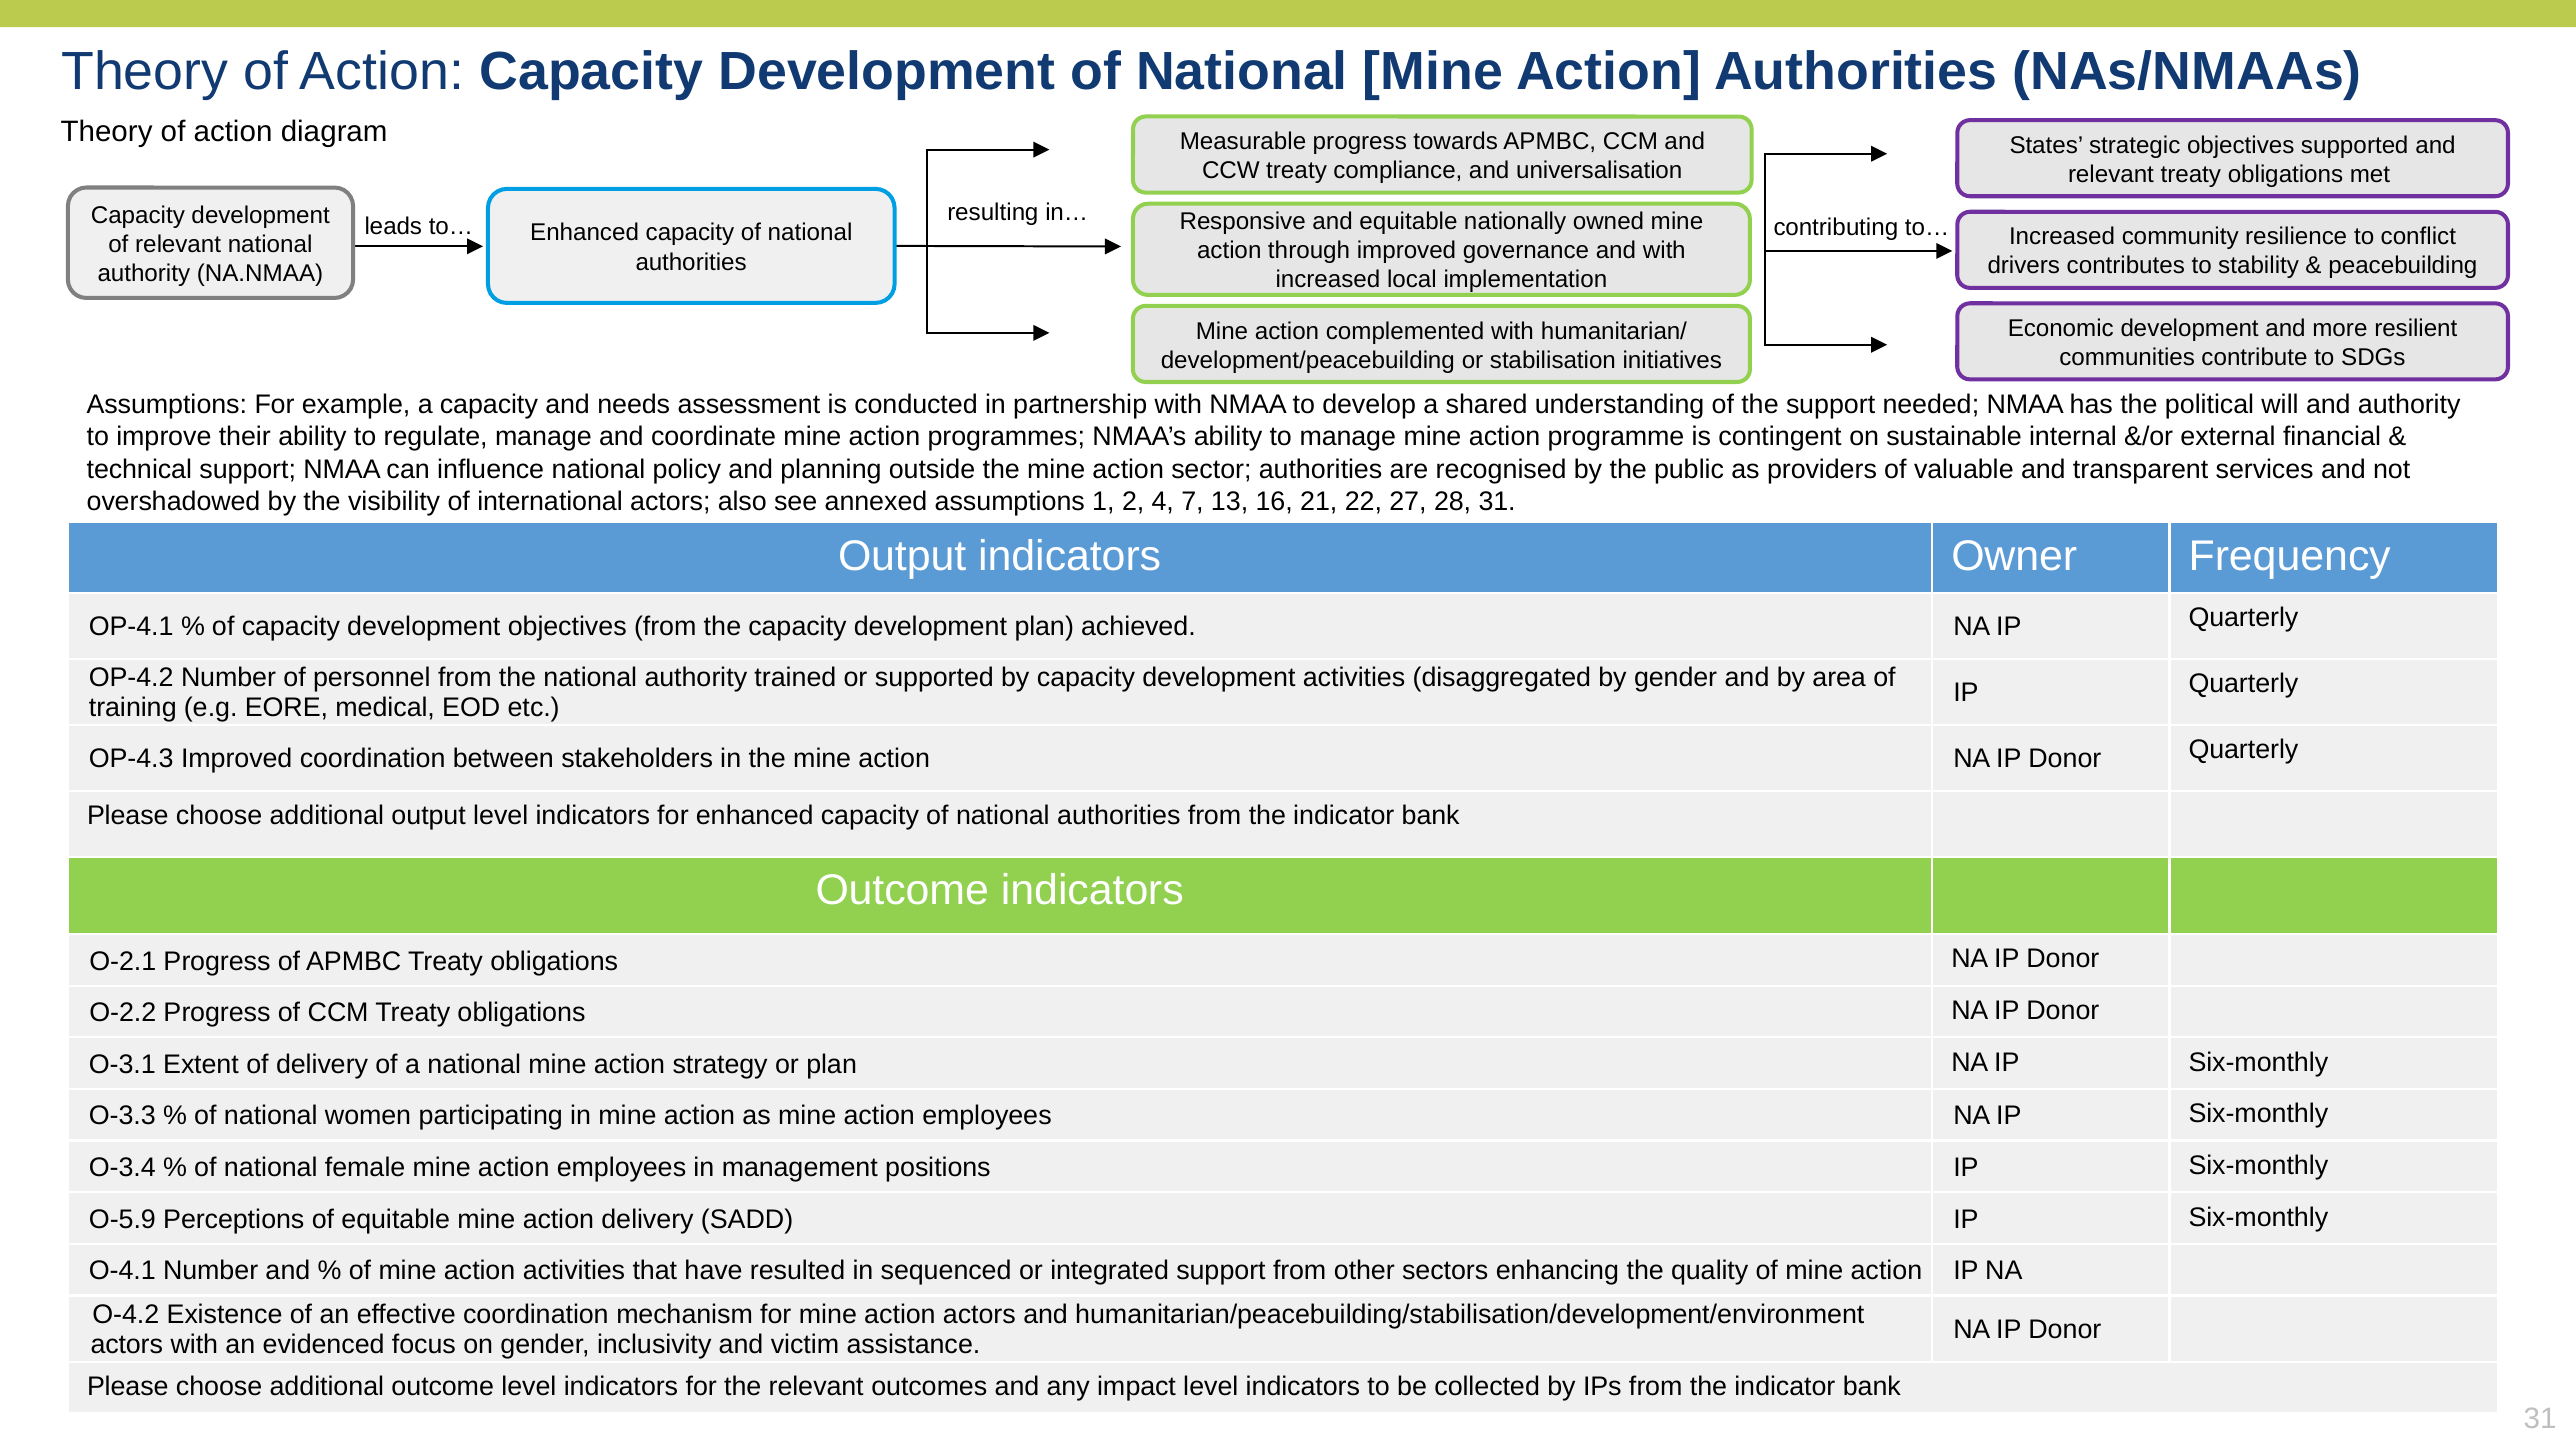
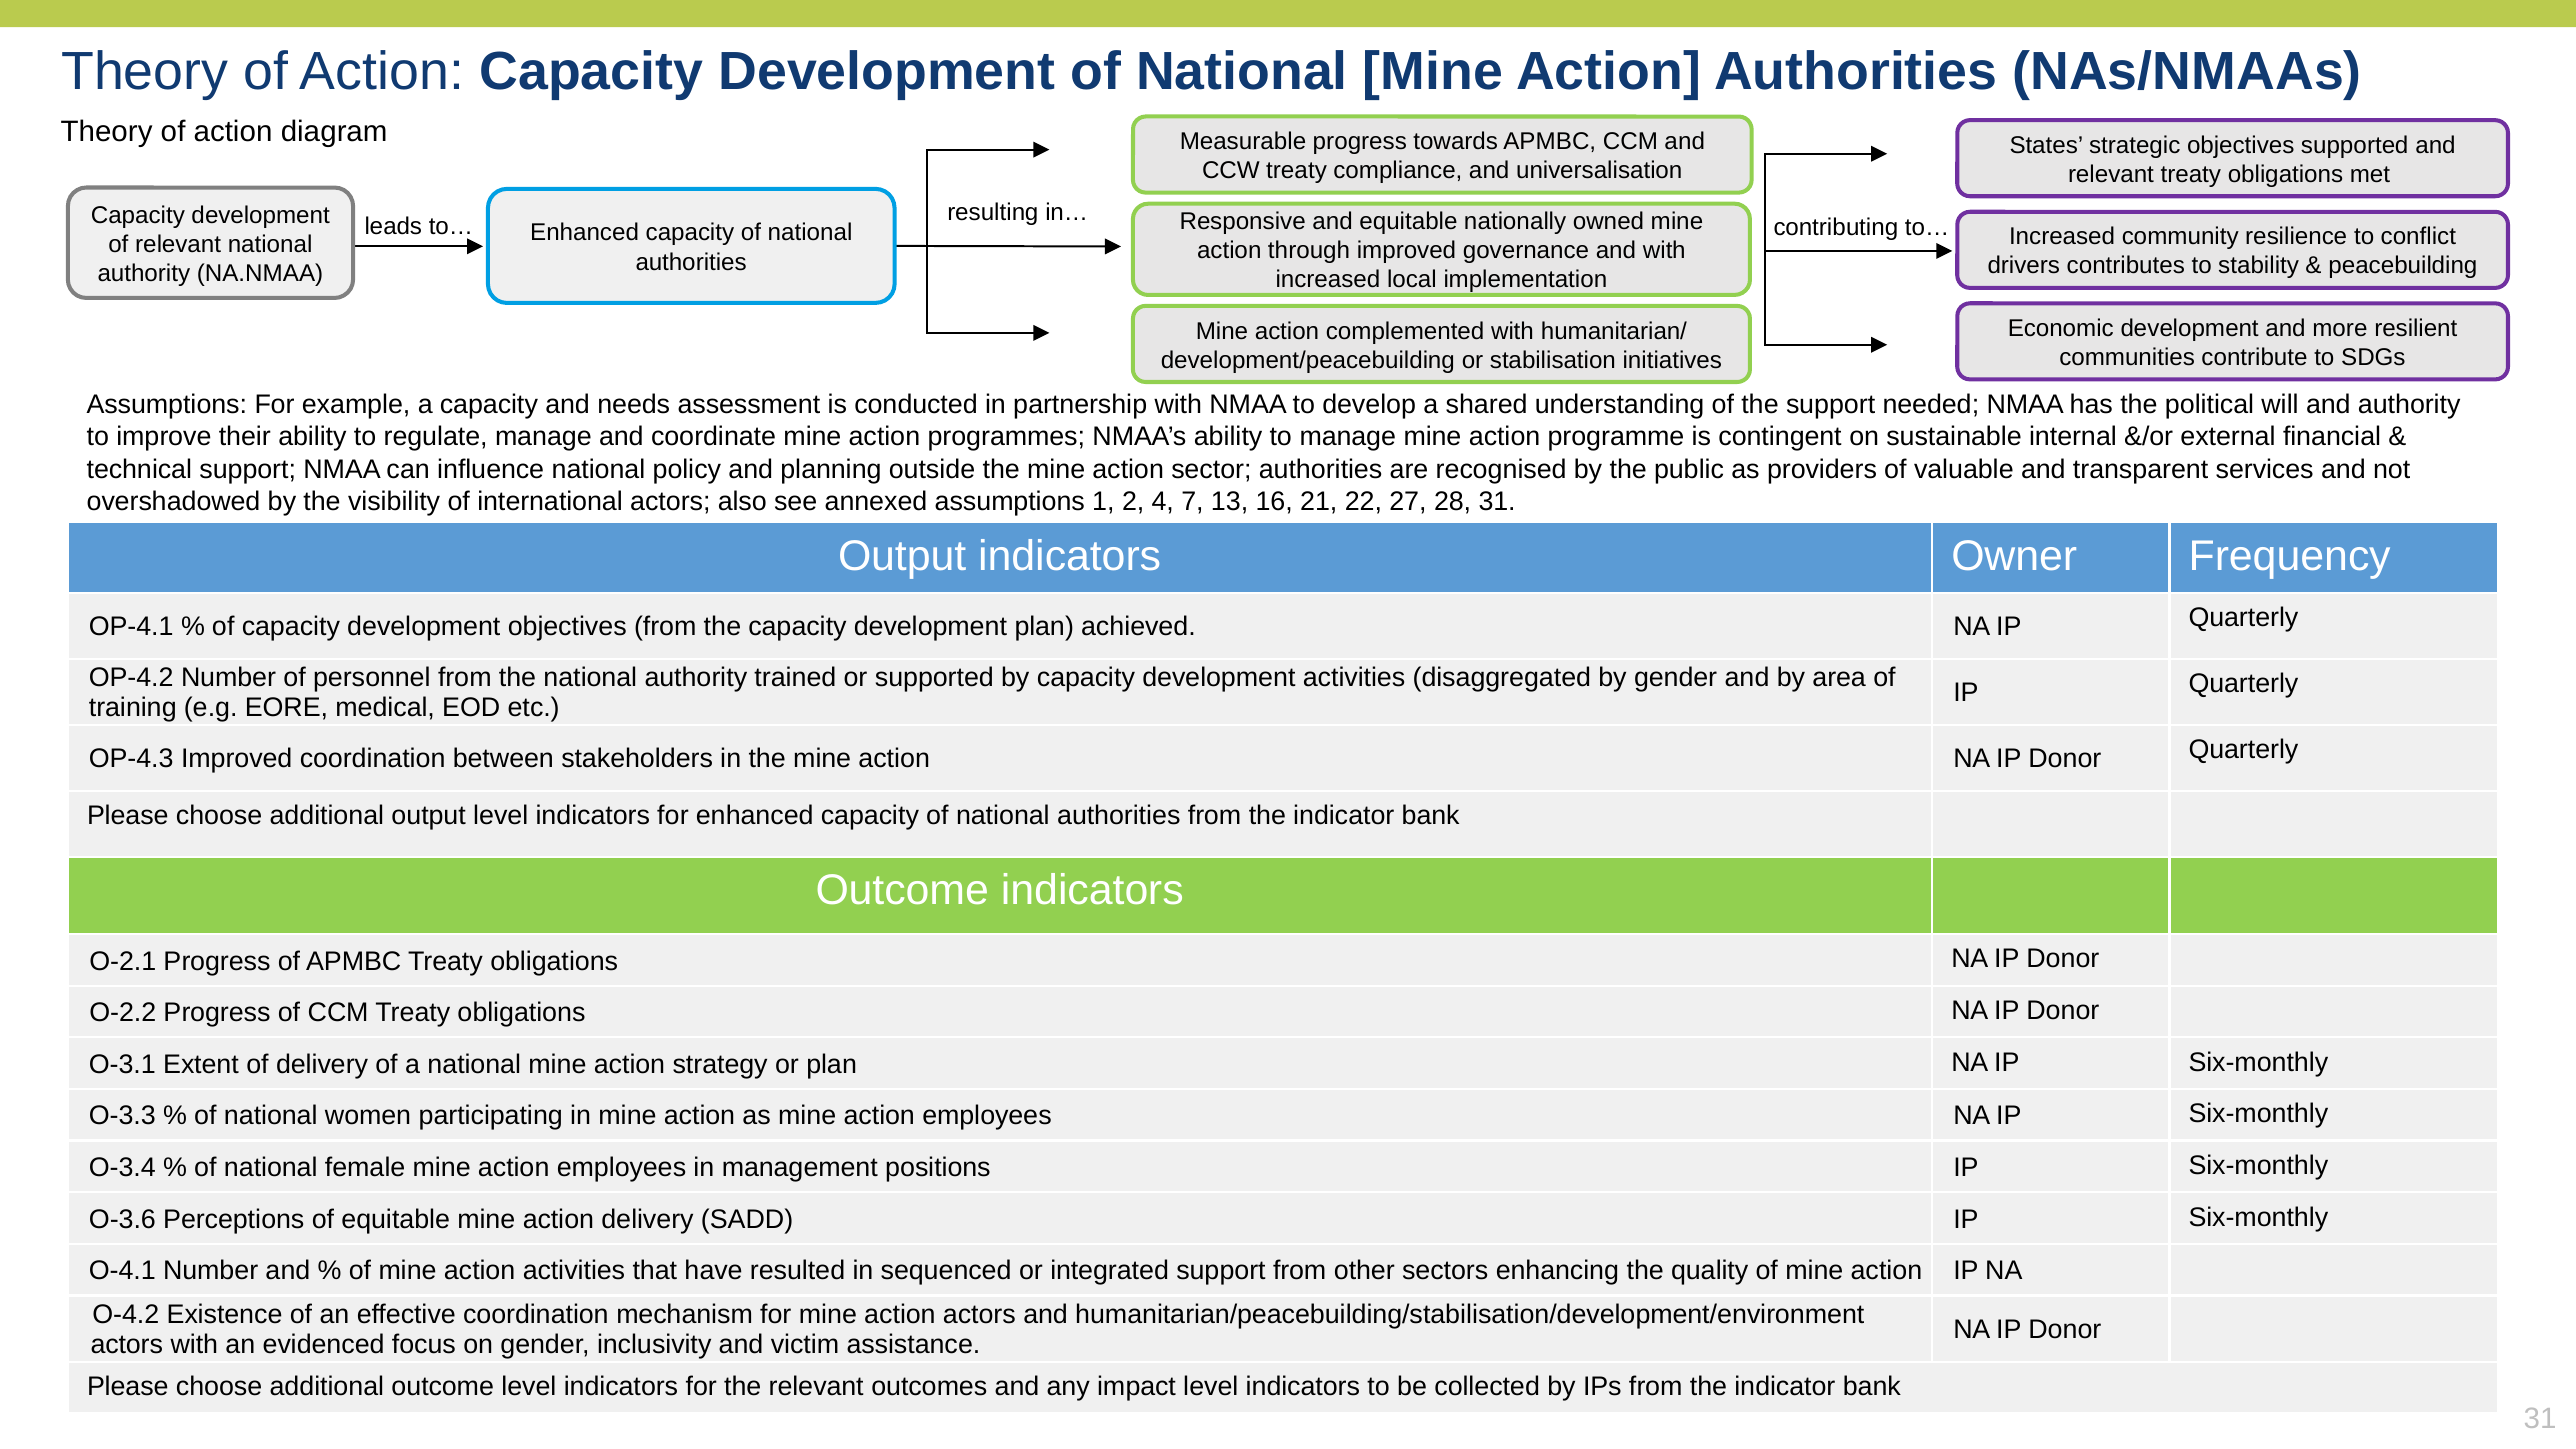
O-5.9: O-5.9 -> O-3.6 (122, 1219)
